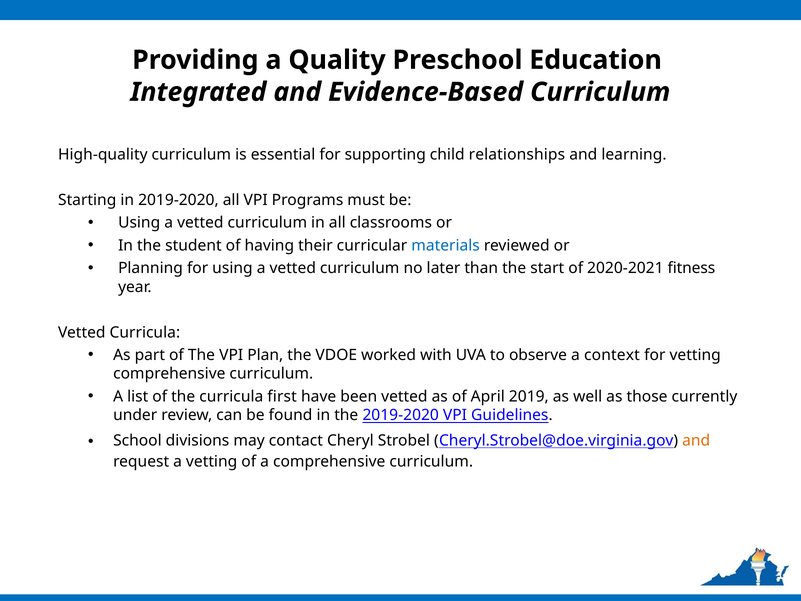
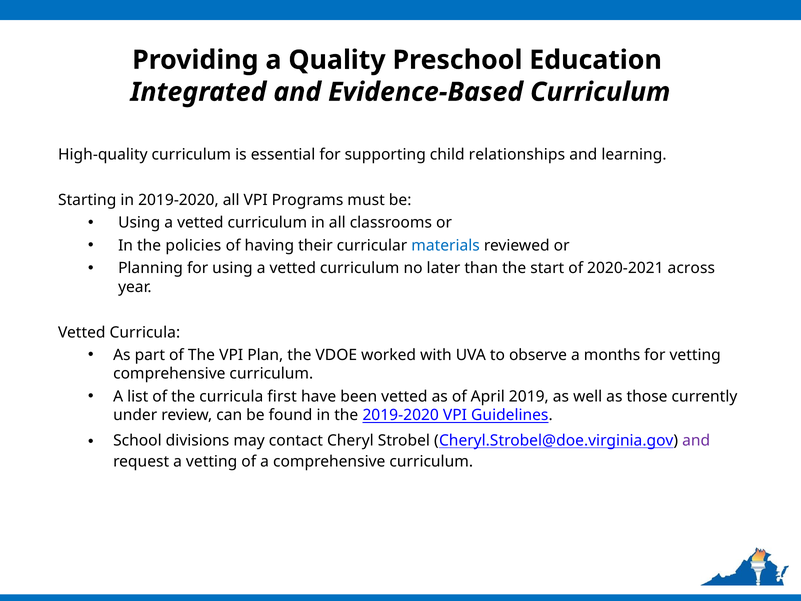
student: student -> policies (193, 245)
fitness: fitness -> across (691, 268)
context: context -> months (612, 355)
and colour: orange -> purple (696, 440)
